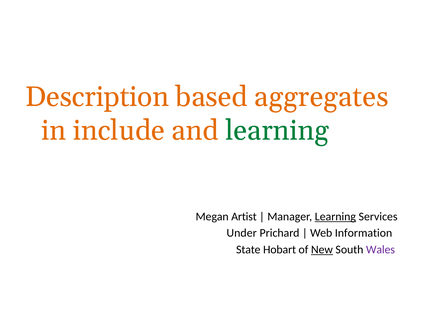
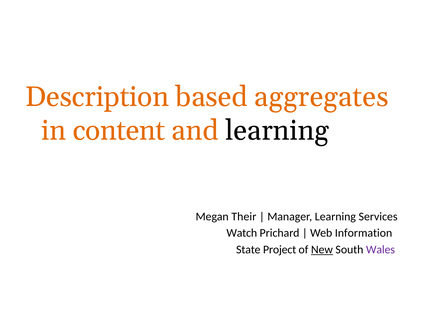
include: include -> content (119, 131)
learning colour: green -> black (277, 131)
Artist: Artist -> Their (244, 217)
Learning underline: present -> none (335, 217)
Under: Under -> Watch (242, 233)
Hobart: Hobart -> Project (280, 250)
